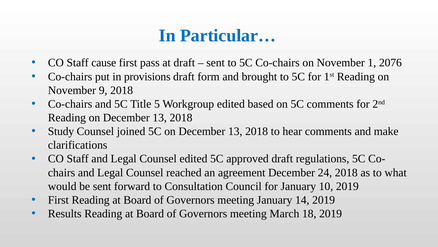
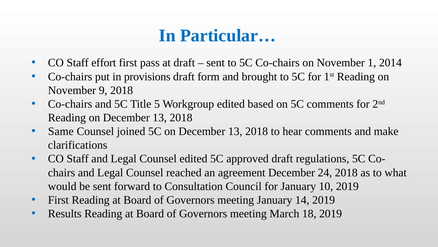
cause: cause -> effort (104, 63)
2076: 2076 -> 2014 (390, 63)
Study: Study -> Same (61, 131)
